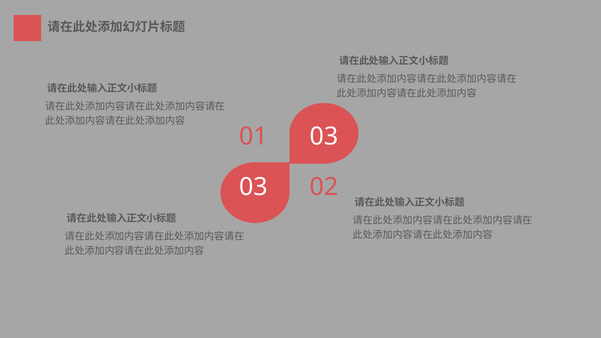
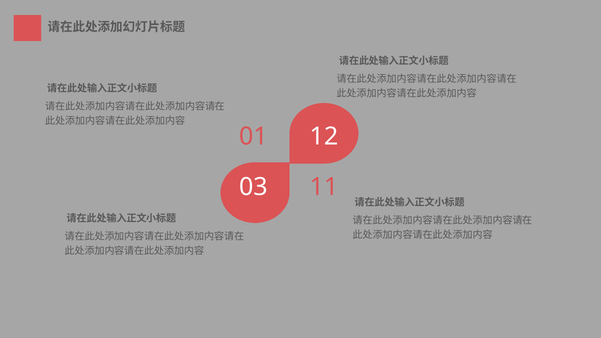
01 03: 03 -> 12 (324, 136)
02: 02 -> 11 (324, 187)
